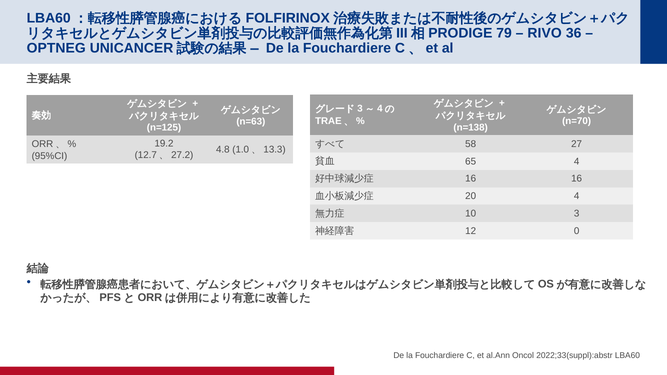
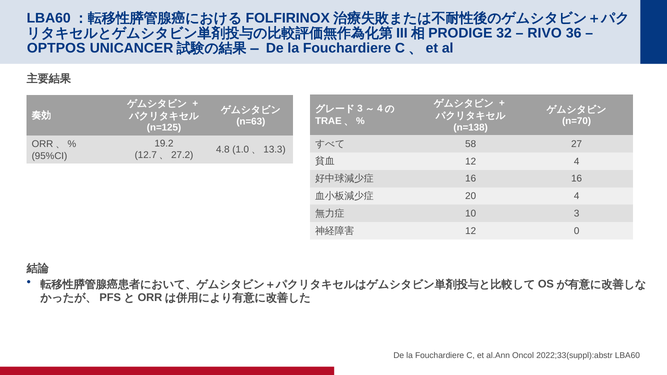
79: 79 -> 32 (504, 33)
OPTNEG: OPTNEG -> OPTPOS (56, 48)
65: 65 -> 12 (471, 161)
